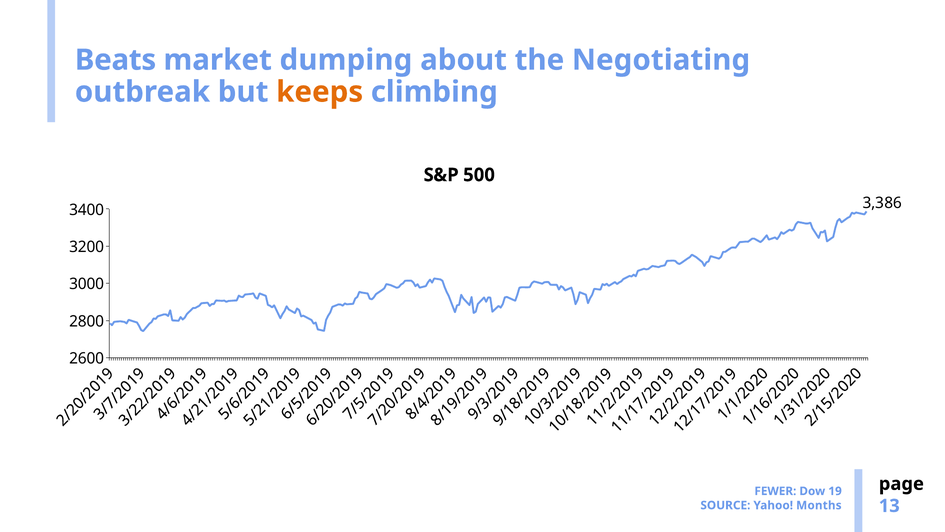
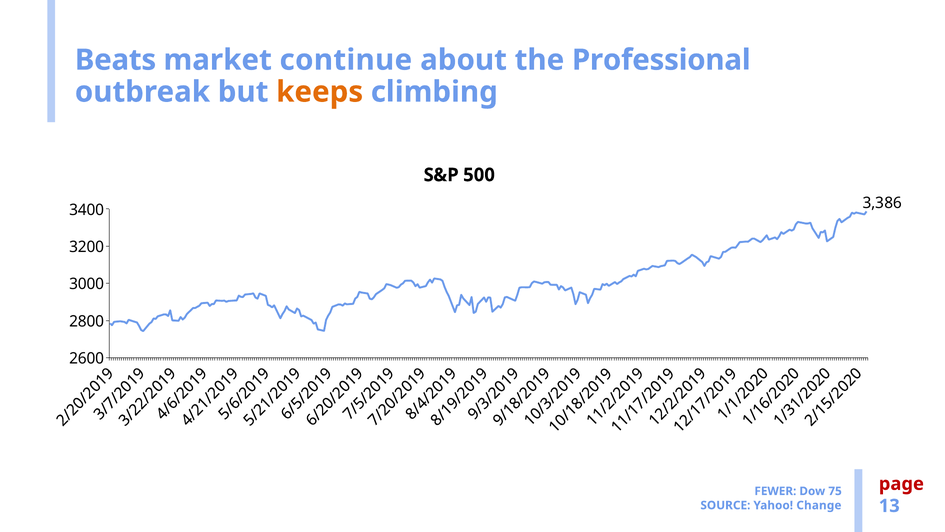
dumping: dumping -> continue (346, 60)
Negotiating: Negotiating -> Professional (661, 60)
page colour: black -> red (901, 483)
19: 19 -> 75 (835, 491)
Months: Months -> Change (819, 505)
